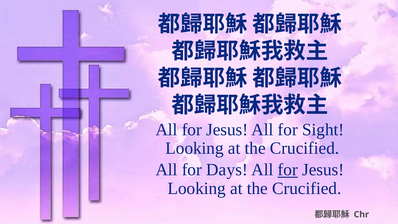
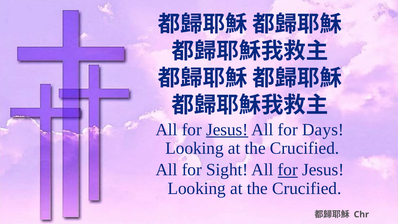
Jesus underline: none -> present (227, 130)
Sight: Sight -> Days (323, 130)
Days: Days -> Sight (227, 170)
